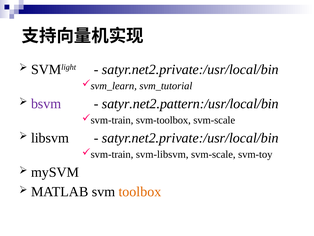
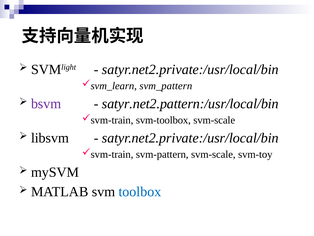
svm_tutorial: svm_tutorial -> svm_pattern (166, 86)
svm-libsvm: svm-libsvm -> svm-pattern (162, 154)
toolbox colour: orange -> blue (140, 191)
